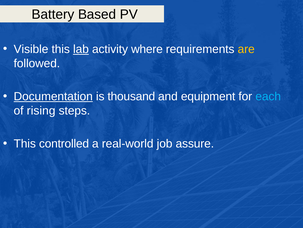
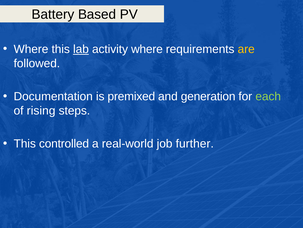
Visible: Visible -> Where (31, 49)
Documentation underline: present -> none (53, 96)
thousand: thousand -> premixed (131, 96)
equipment: equipment -> generation (208, 96)
each colour: light blue -> light green (268, 96)
assure: assure -> further (195, 143)
